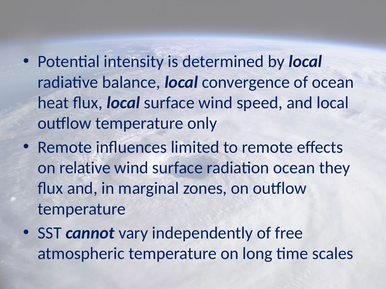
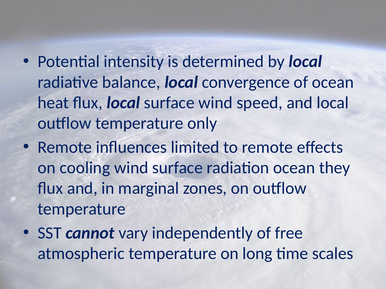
relative: relative -> cooling (85, 168)
